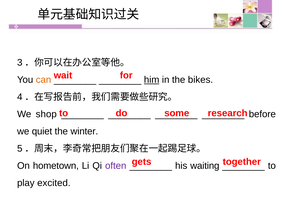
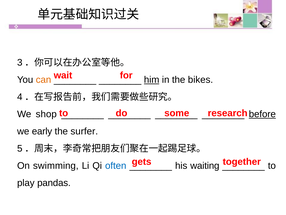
before underline: none -> present (262, 114)
quiet: quiet -> early (42, 131)
winter: winter -> surfer (84, 131)
hometown: hometown -> swimming (56, 165)
often colour: purple -> blue (116, 165)
excited: excited -> pandas (54, 183)
